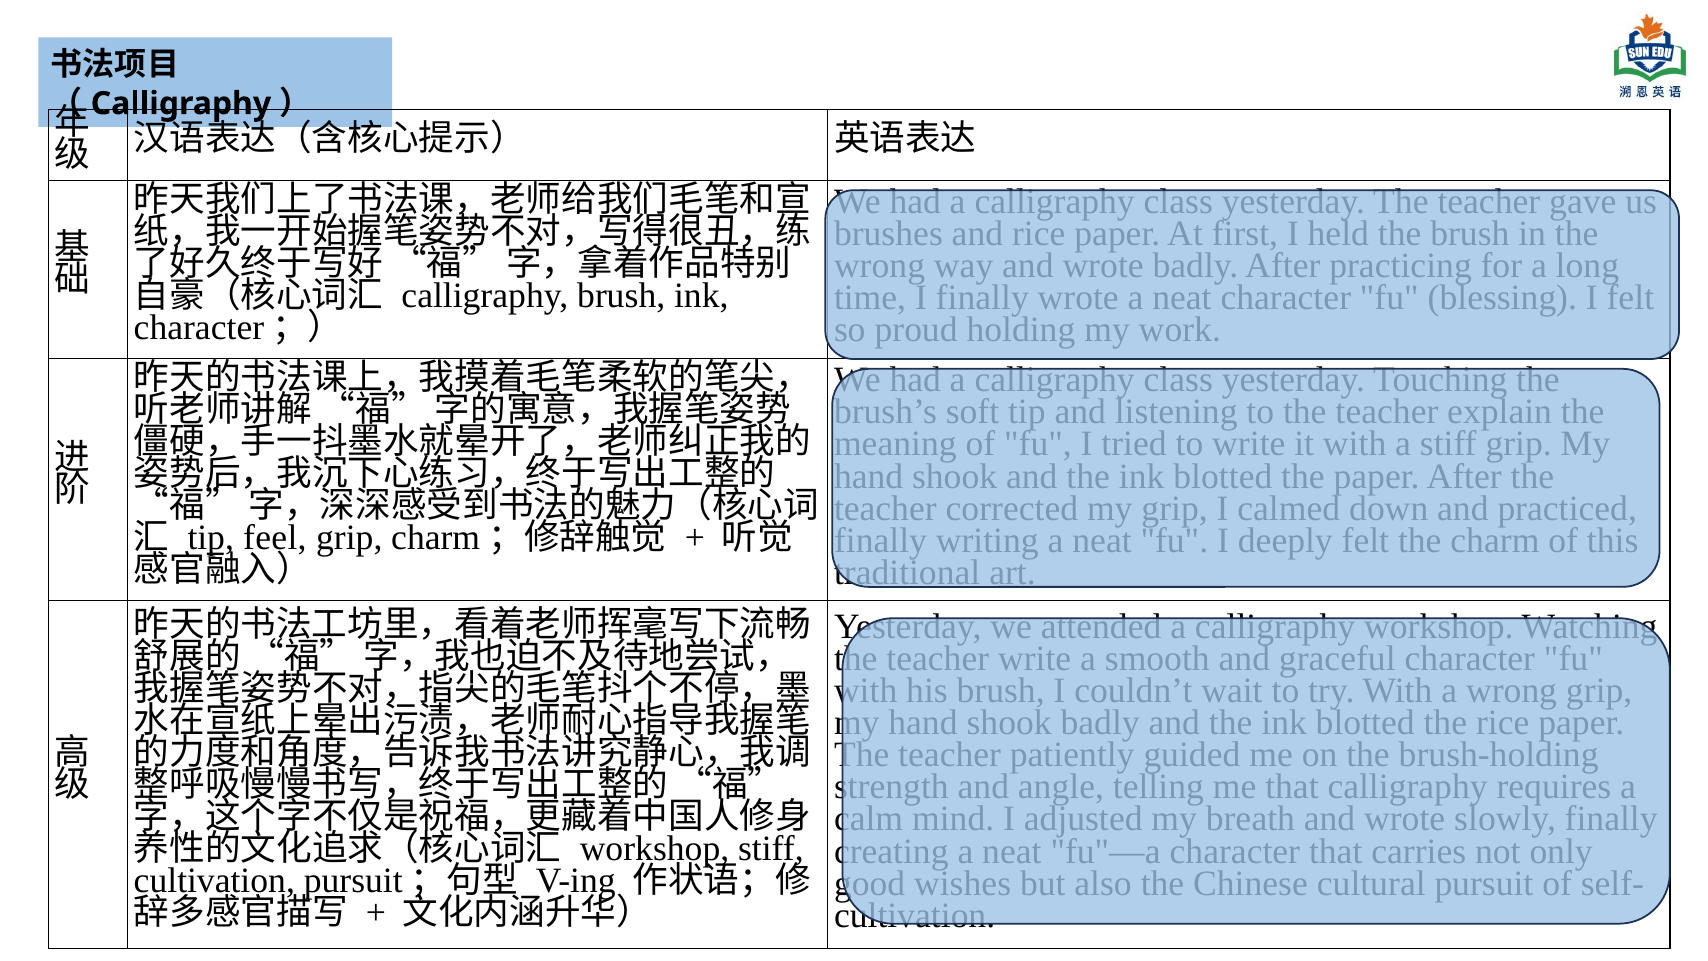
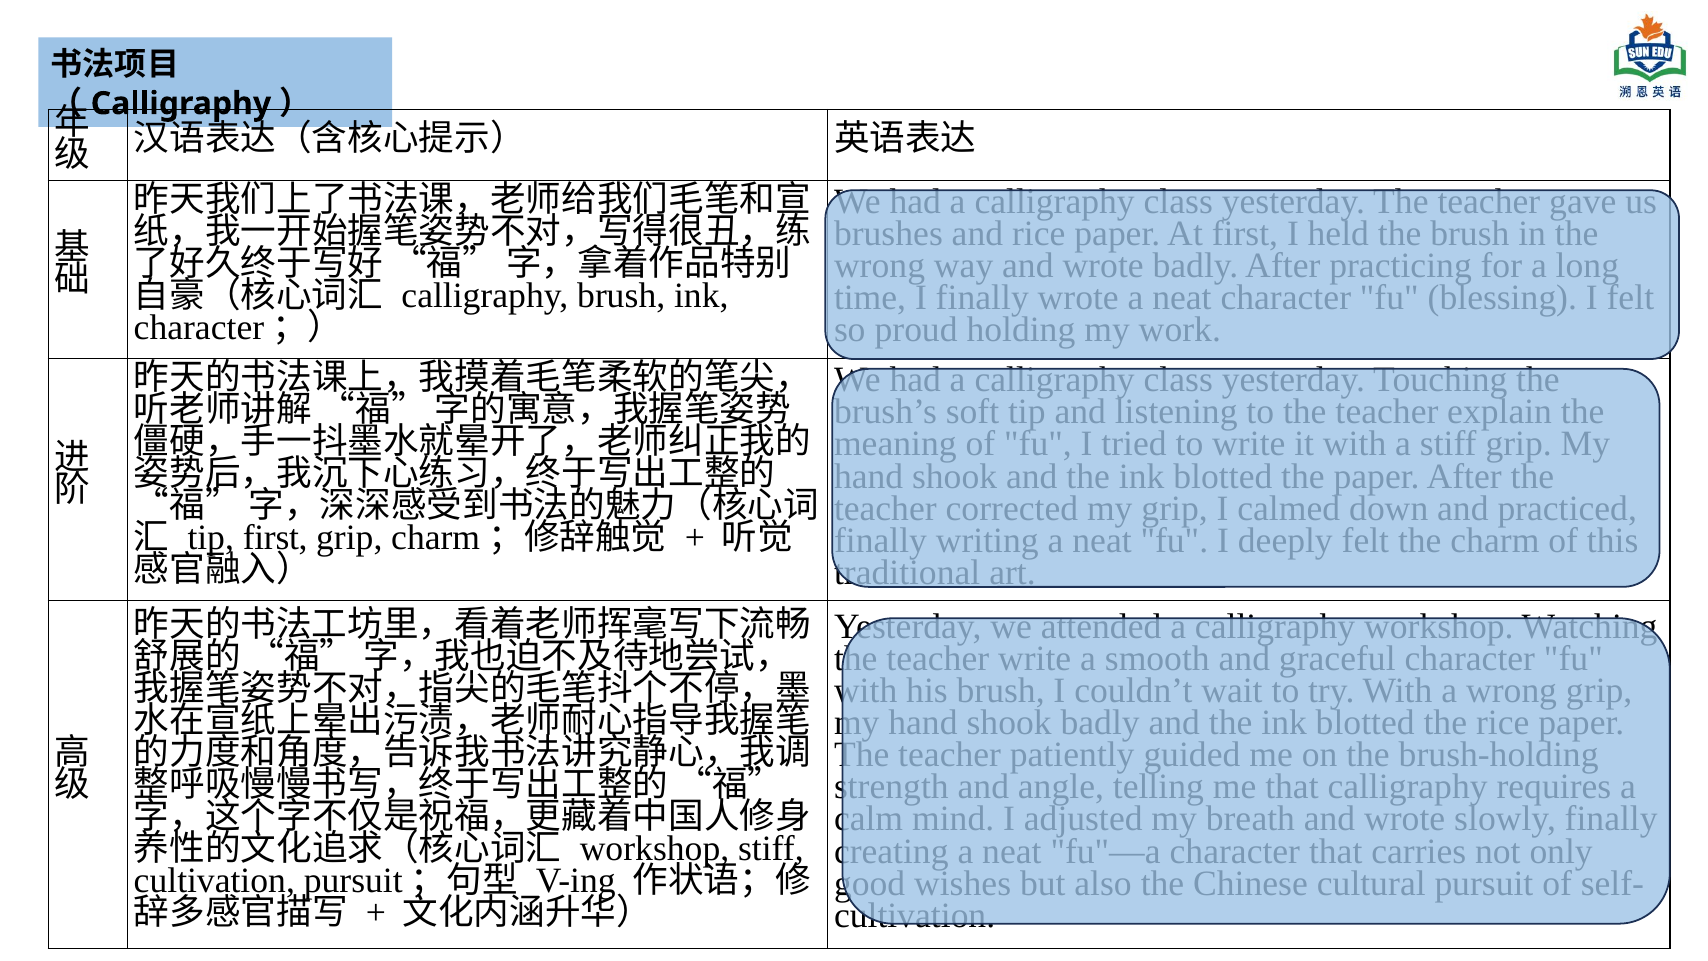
tip feel: feel -> first (275, 538)
